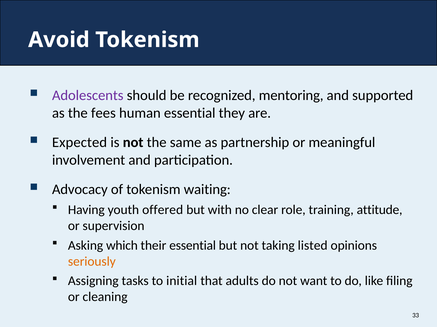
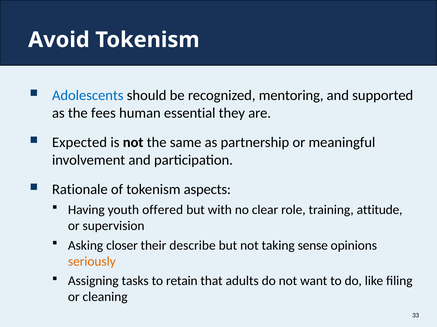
Adolescents colour: purple -> blue (88, 96)
Advocacy: Advocacy -> Rationale (80, 190)
waiting: waiting -> aspects (207, 190)
which: which -> closer (122, 246)
their essential: essential -> describe (193, 246)
listed: listed -> sense (313, 246)
initial: initial -> retain (182, 282)
